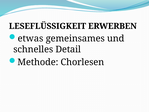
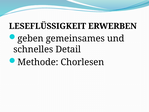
etwas: etwas -> geben (31, 38)
